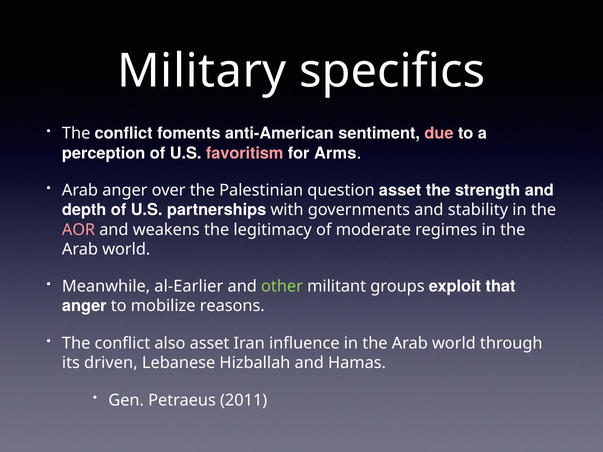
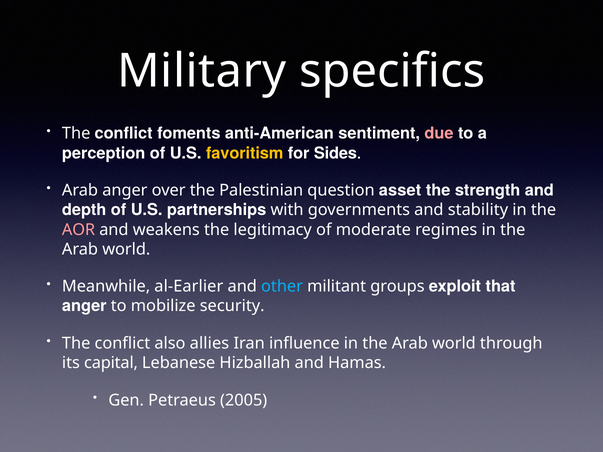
favoritism colour: pink -> yellow (245, 153)
Arms: Arms -> Sides (335, 153)
other colour: light green -> light blue (282, 287)
reasons: reasons -> security (232, 306)
also asset: asset -> allies (209, 344)
driven: driven -> capital (111, 363)
2011: 2011 -> 2005 (244, 400)
